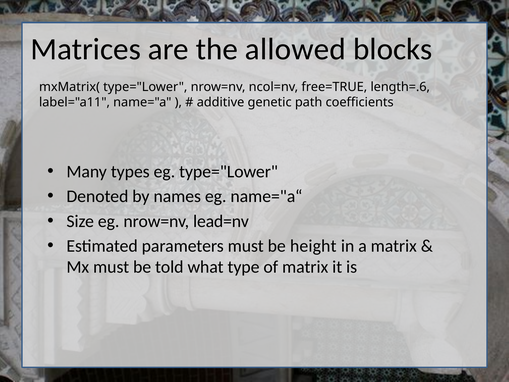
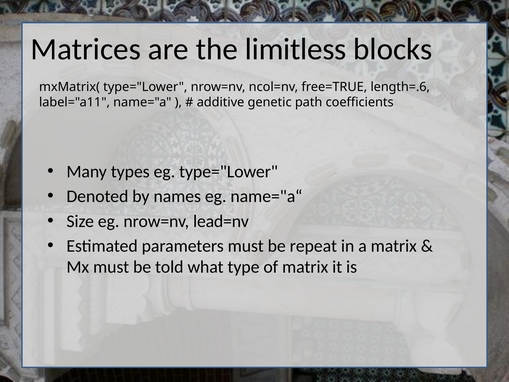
allowed: allowed -> limitless (296, 49)
height: height -> repeat (313, 246)
